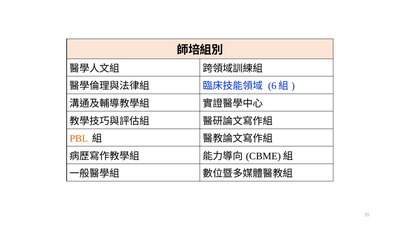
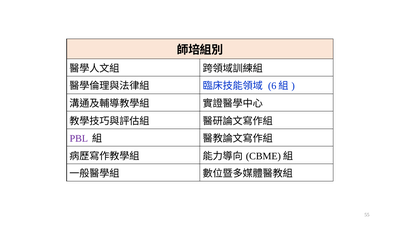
PBL colour: orange -> purple (79, 139)
